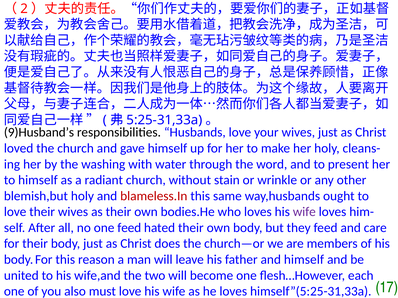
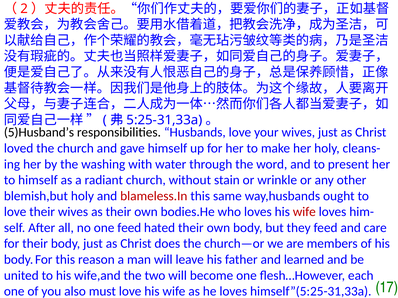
9)Husband’s: 9)Husband’s -> 5)Husband’s (39, 133)
wife colour: purple -> red (304, 212)
and himself: himself -> learned (304, 260)
